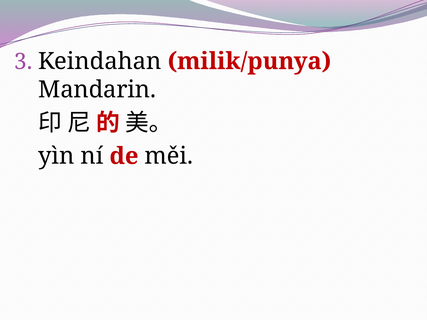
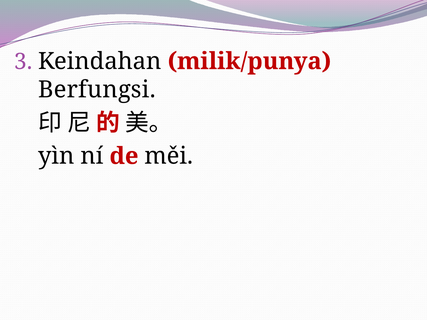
Mandarin: Mandarin -> Berfungsi (97, 90)
